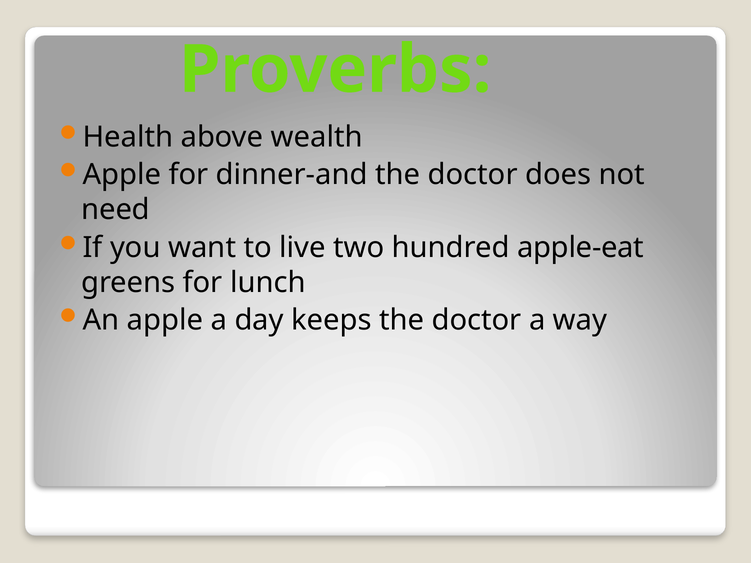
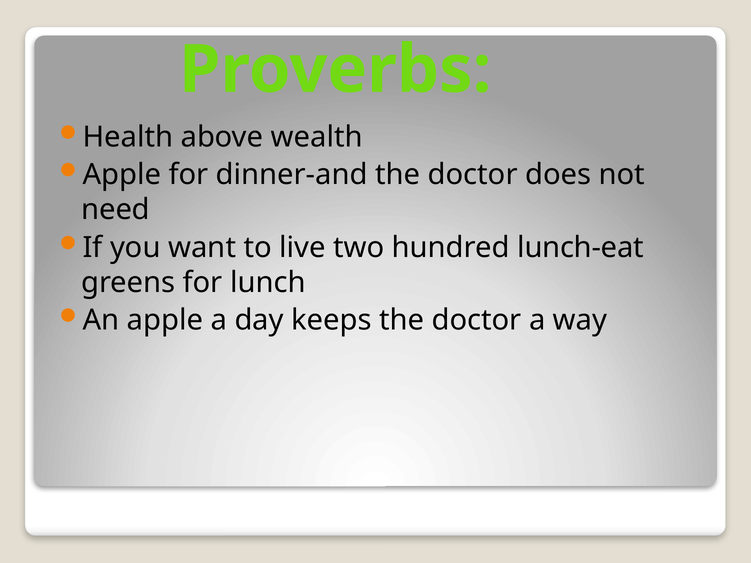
apple-eat: apple-eat -> lunch-eat (581, 248)
